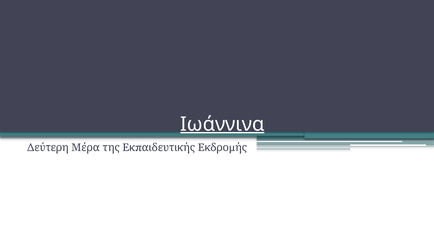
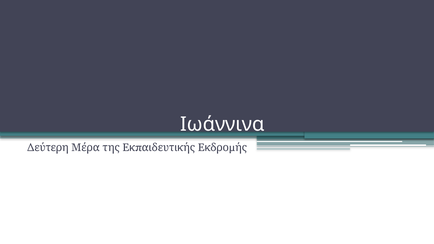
Ιωάννινα underline: present -> none (222, 124)
